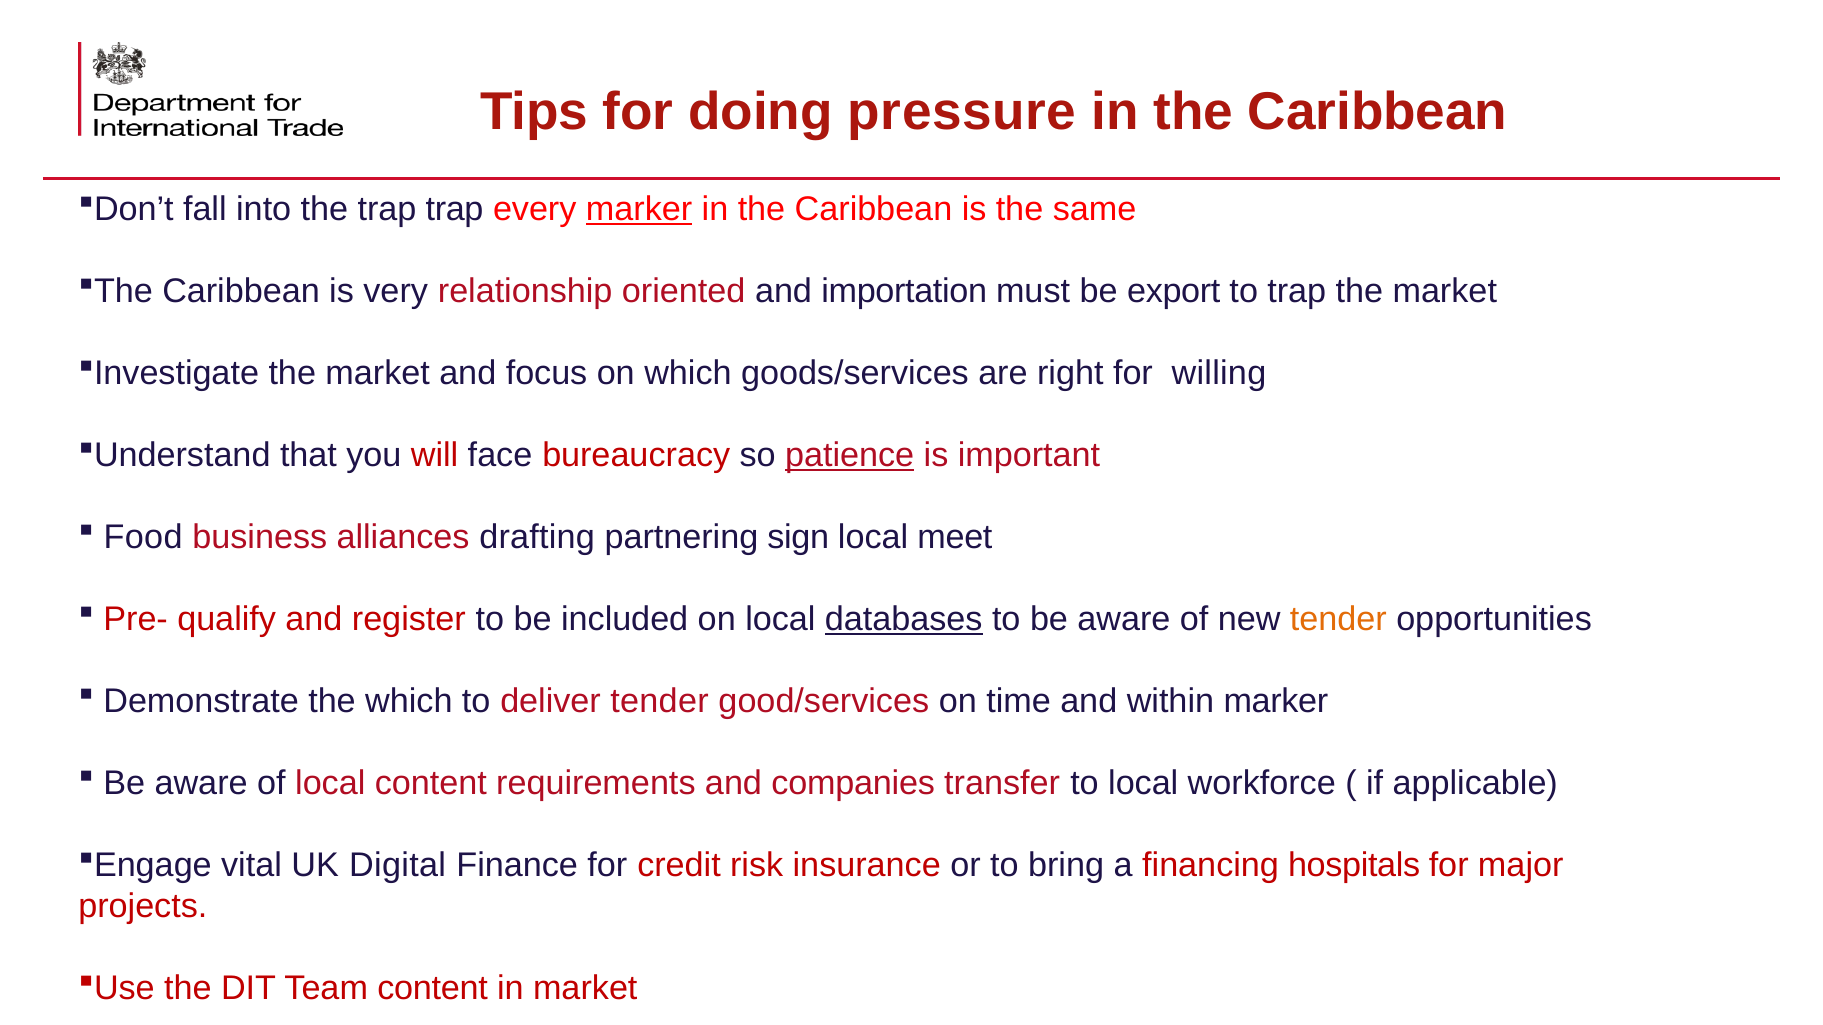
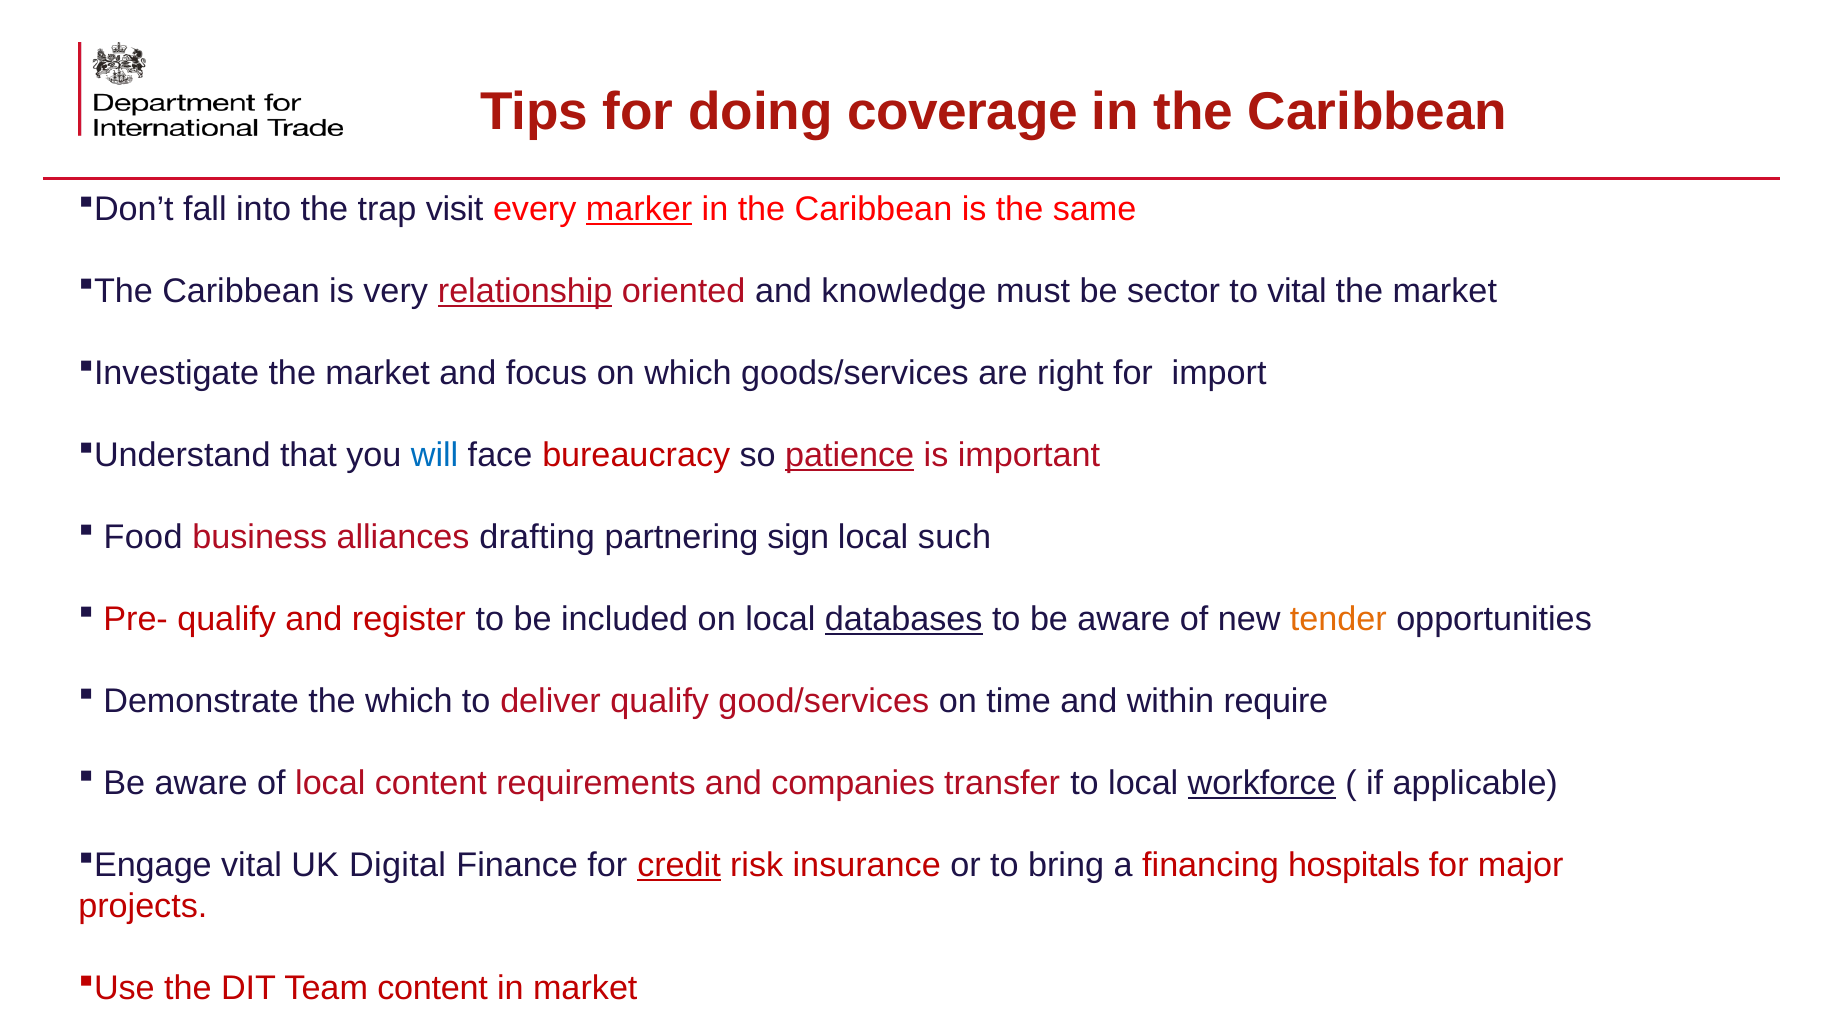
pressure: pressure -> coverage (962, 112)
trap trap: trap -> visit (455, 209)
relationship underline: none -> present (525, 291)
importation: importation -> knowledge (904, 291)
export: export -> sector (1174, 291)
to trap: trap -> vital (1297, 291)
willing: willing -> import (1219, 373)
will colour: red -> blue (435, 455)
meet: meet -> such (955, 537)
deliver tender: tender -> qualify (660, 702)
within marker: marker -> require (1276, 702)
workforce underline: none -> present (1262, 784)
credit underline: none -> present (679, 866)
